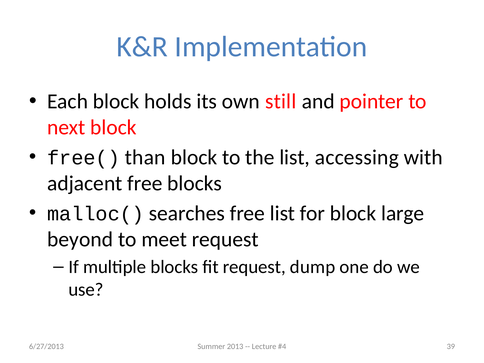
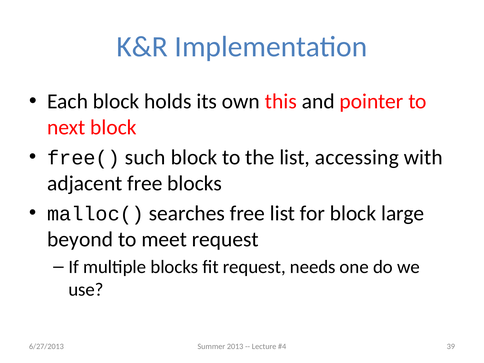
still: still -> this (281, 102)
than: than -> such (145, 157)
dump: dump -> needs (313, 267)
